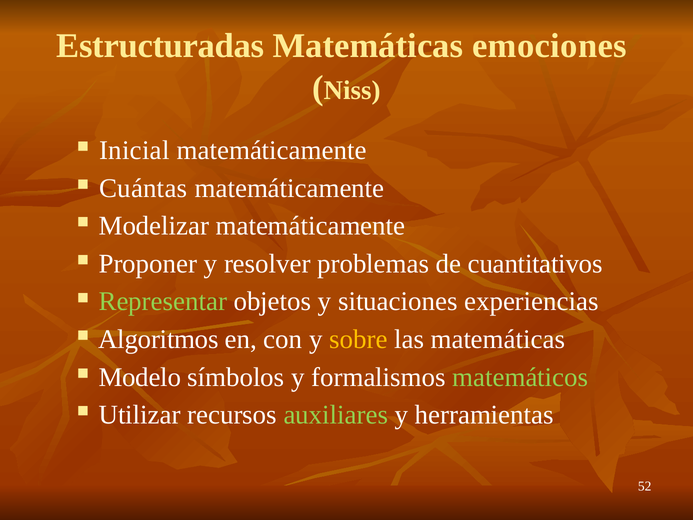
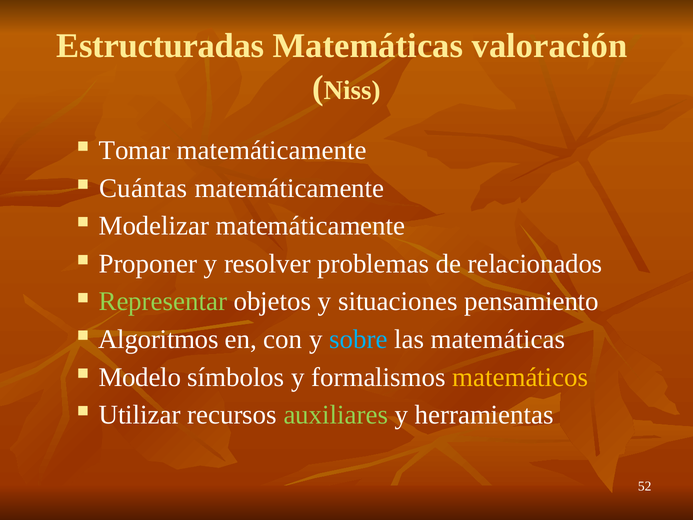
emociones: emociones -> valoración (550, 46)
Inicial: Inicial -> Tomar (134, 150)
cuantitativos: cuantitativos -> relacionados (535, 264)
experiencias: experiencias -> pensamiento (531, 301)
sobre colour: yellow -> light blue (358, 339)
matemáticos colour: light green -> yellow (520, 377)
